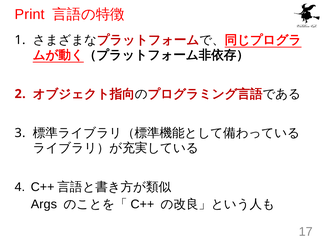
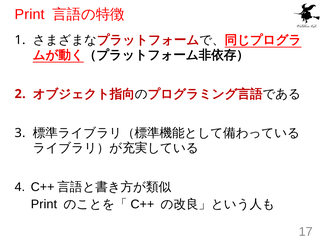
Args: Args -> Print (44, 204)
